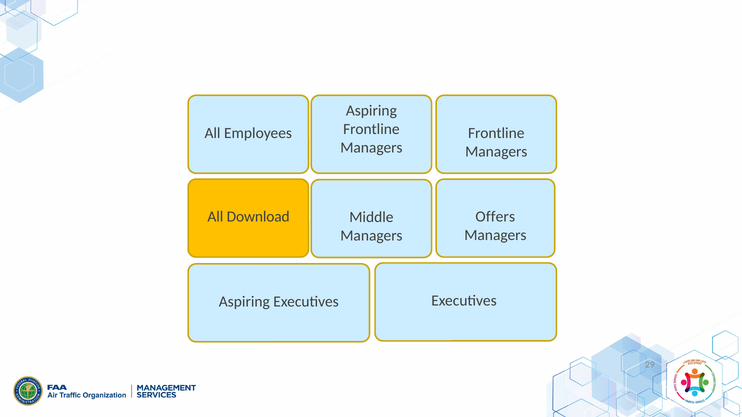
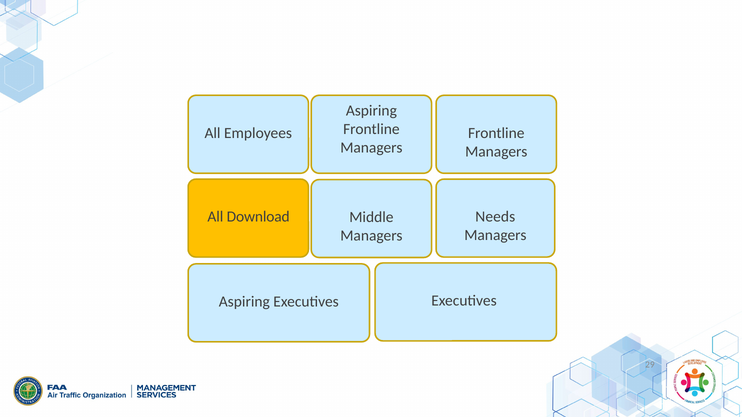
Offers: Offers -> Needs (495, 217)
